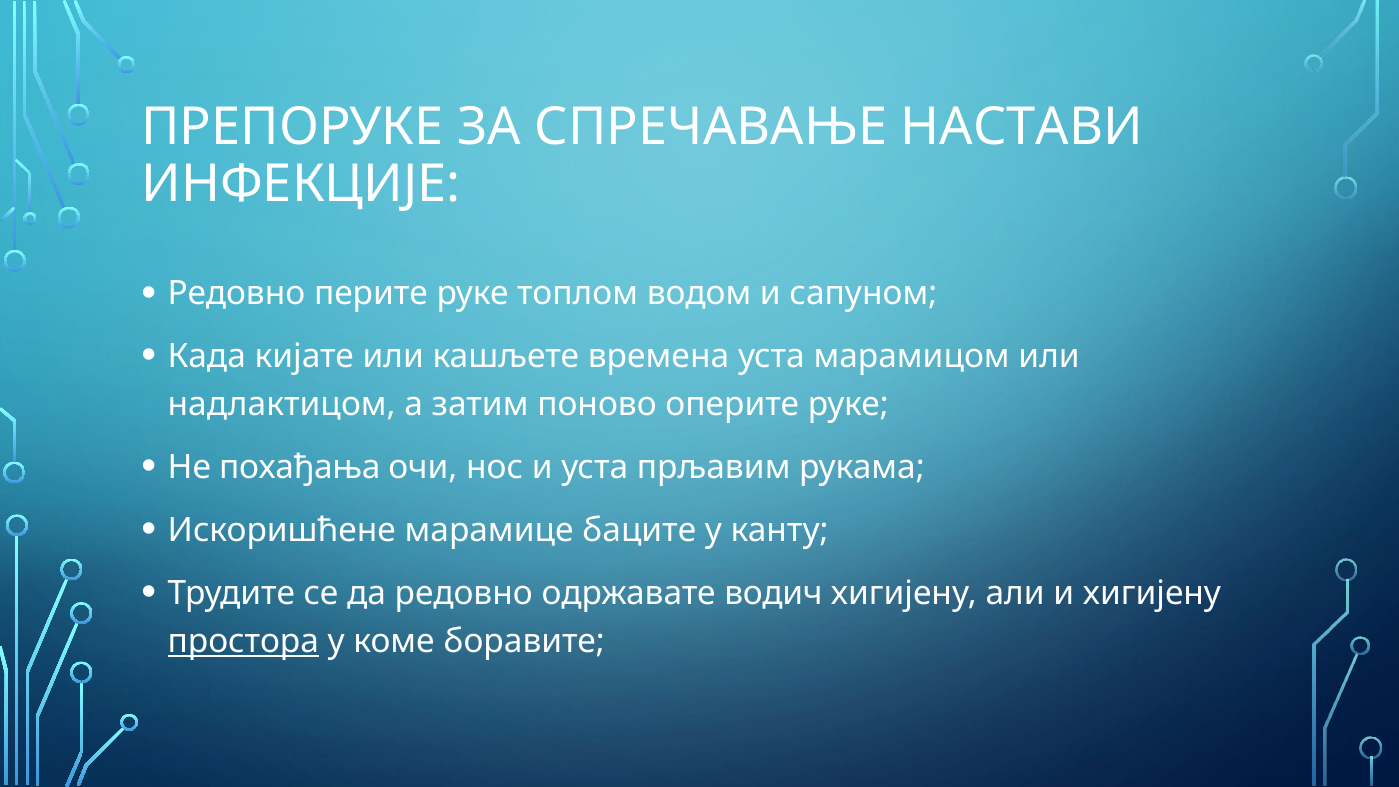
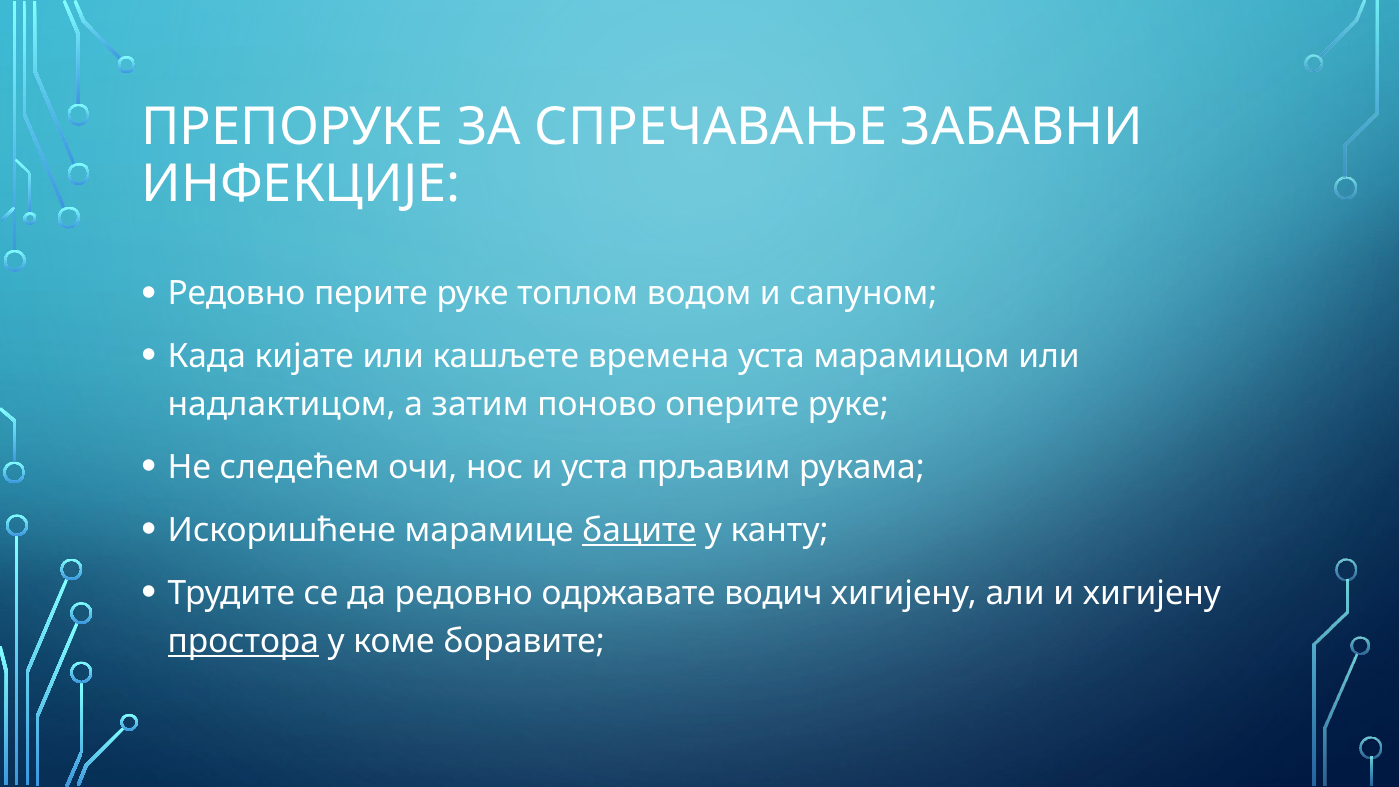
НАСТАВИ: НАСТАВИ -> ЗАБАВНИ (1022, 127)
похађања: похађања -> следећем (300, 468)
баците underline: none -> present (639, 530)
